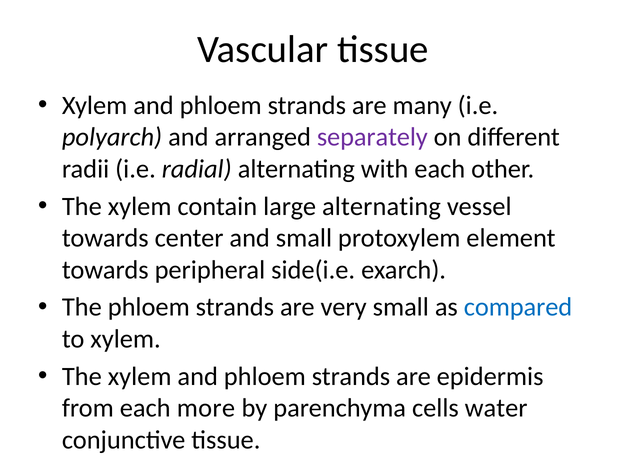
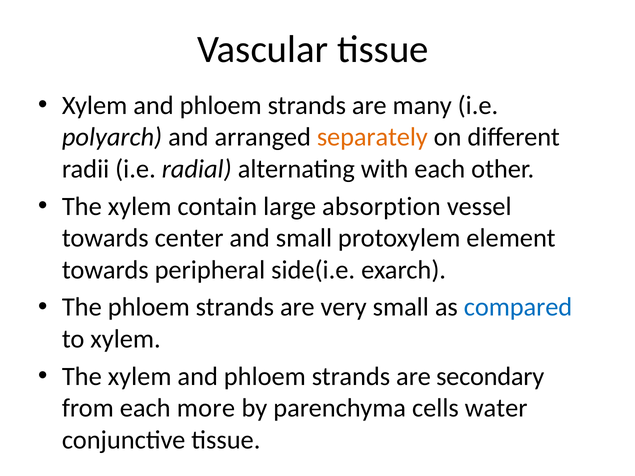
separately colour: purple -> orange (372, 137)
large alternating: alternating -> absorption (381, 206)
epidermis: epidermis -> secondary (490, 377)
